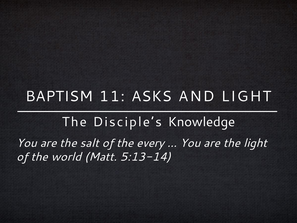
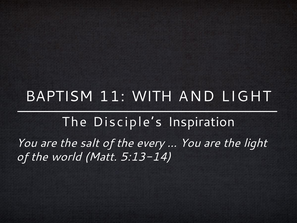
ASKS: ASKS -> WITH (152, 96)
Knowledge: Knowledge -> Inspiration (201, 122)
